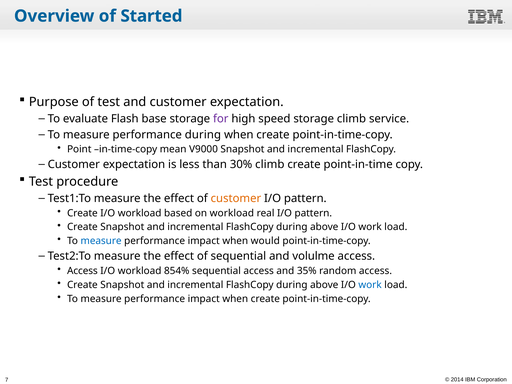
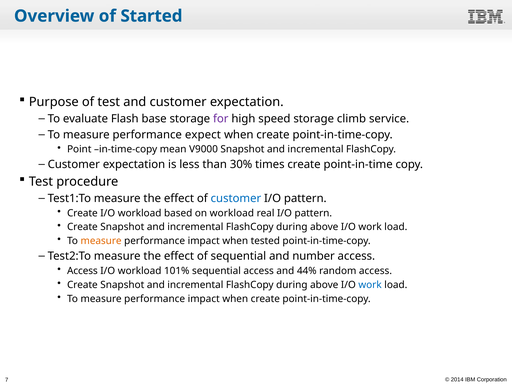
performance during: during -> expect (203, 135)
30% climb: climb -> times (270, 165)
customer colour: orange -> blue (236, 198)
measure colour: blue -> orange (101, 241)
would: would -> tested (265, 241)
volulme: volulme -> number (314, 256)
854%: 854% -> 101% (177, 271)
35%: 35% -> 44% (307, 271)
